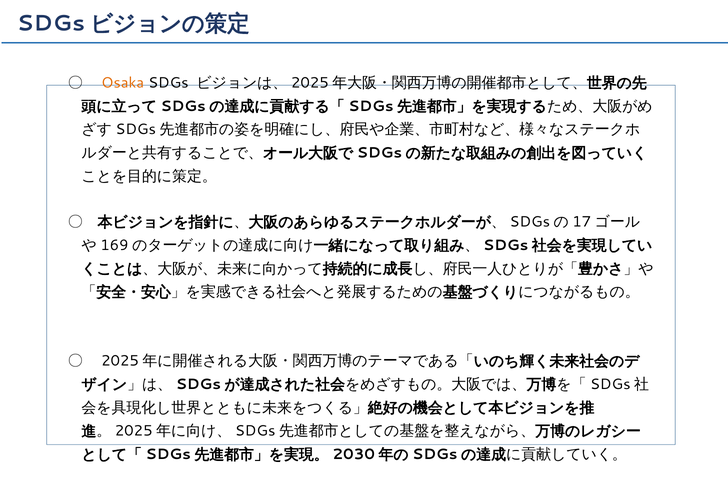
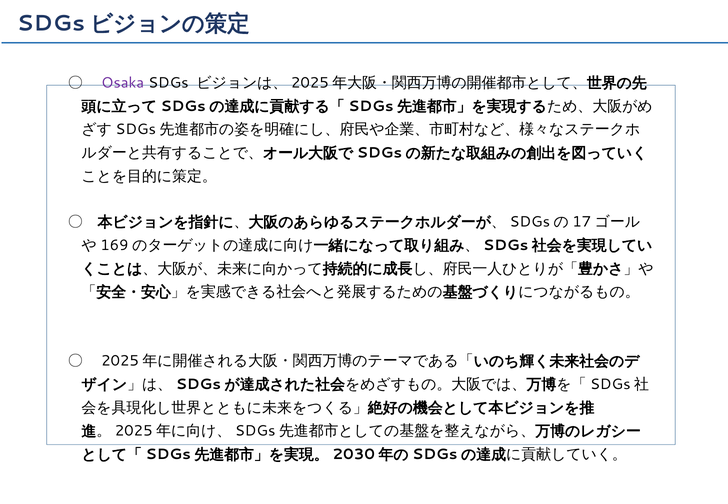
Osaka colour: orange -> purple (123, 83)
